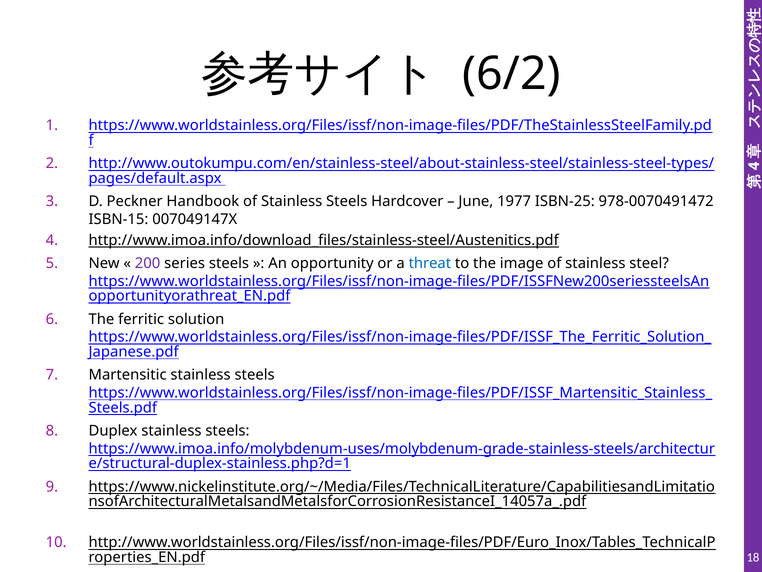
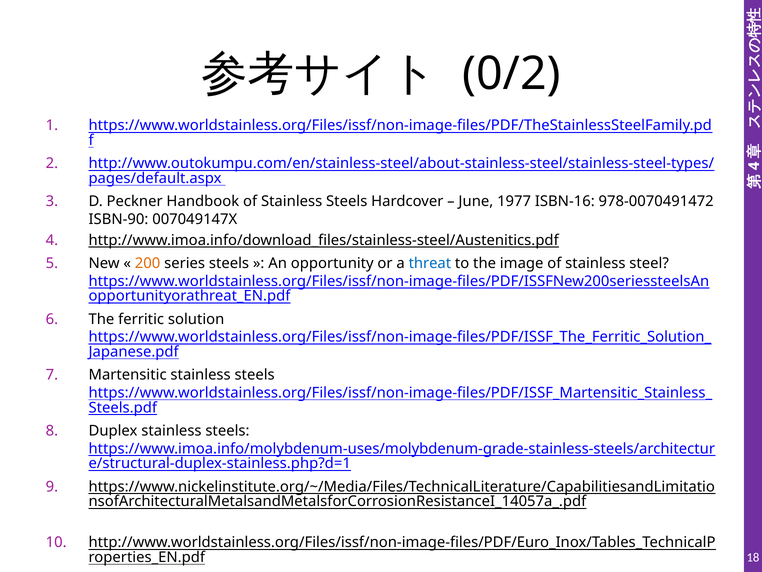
6/2: 6/2 -> 0/2 (512, 74)
ISBN-25: ISBN-25 -> ISBN-16 (565, 201)
ISBN-15: ISBN-15 -> ISBN-90 (118, 219)
200 colour: purple -> orange (148, 263)
